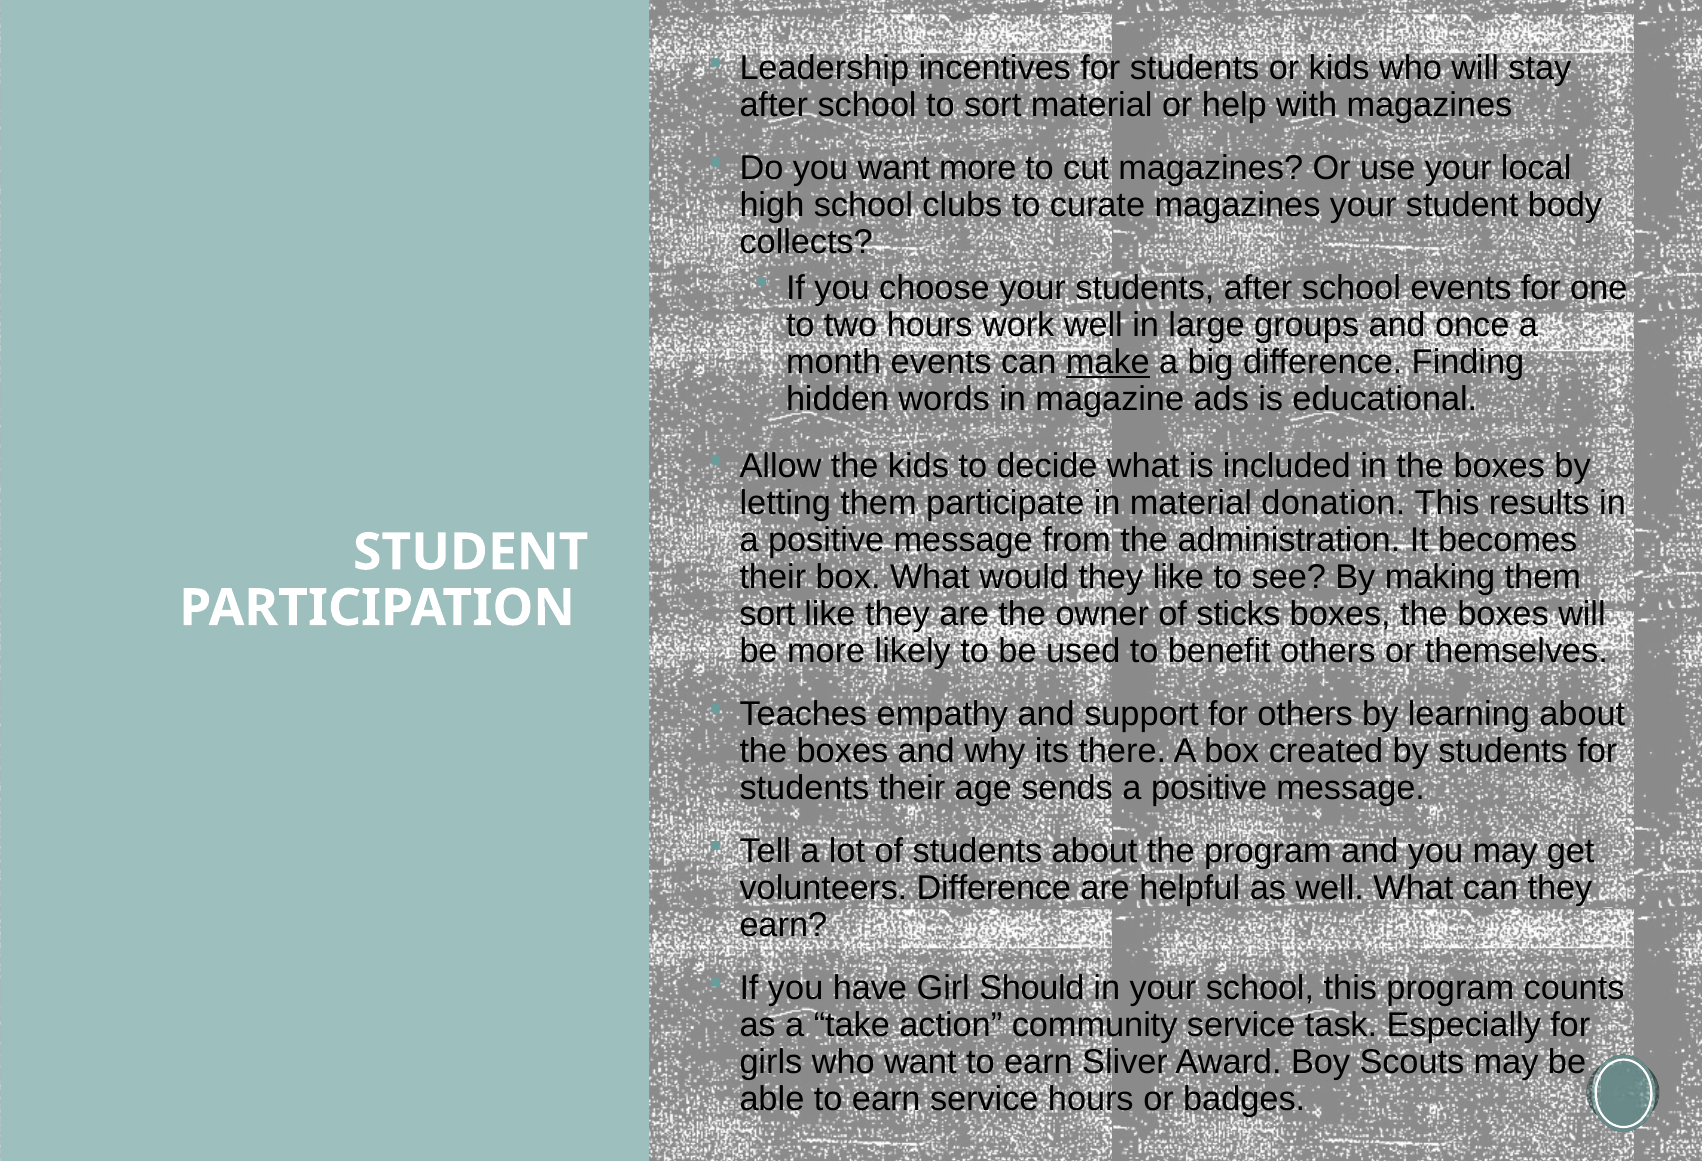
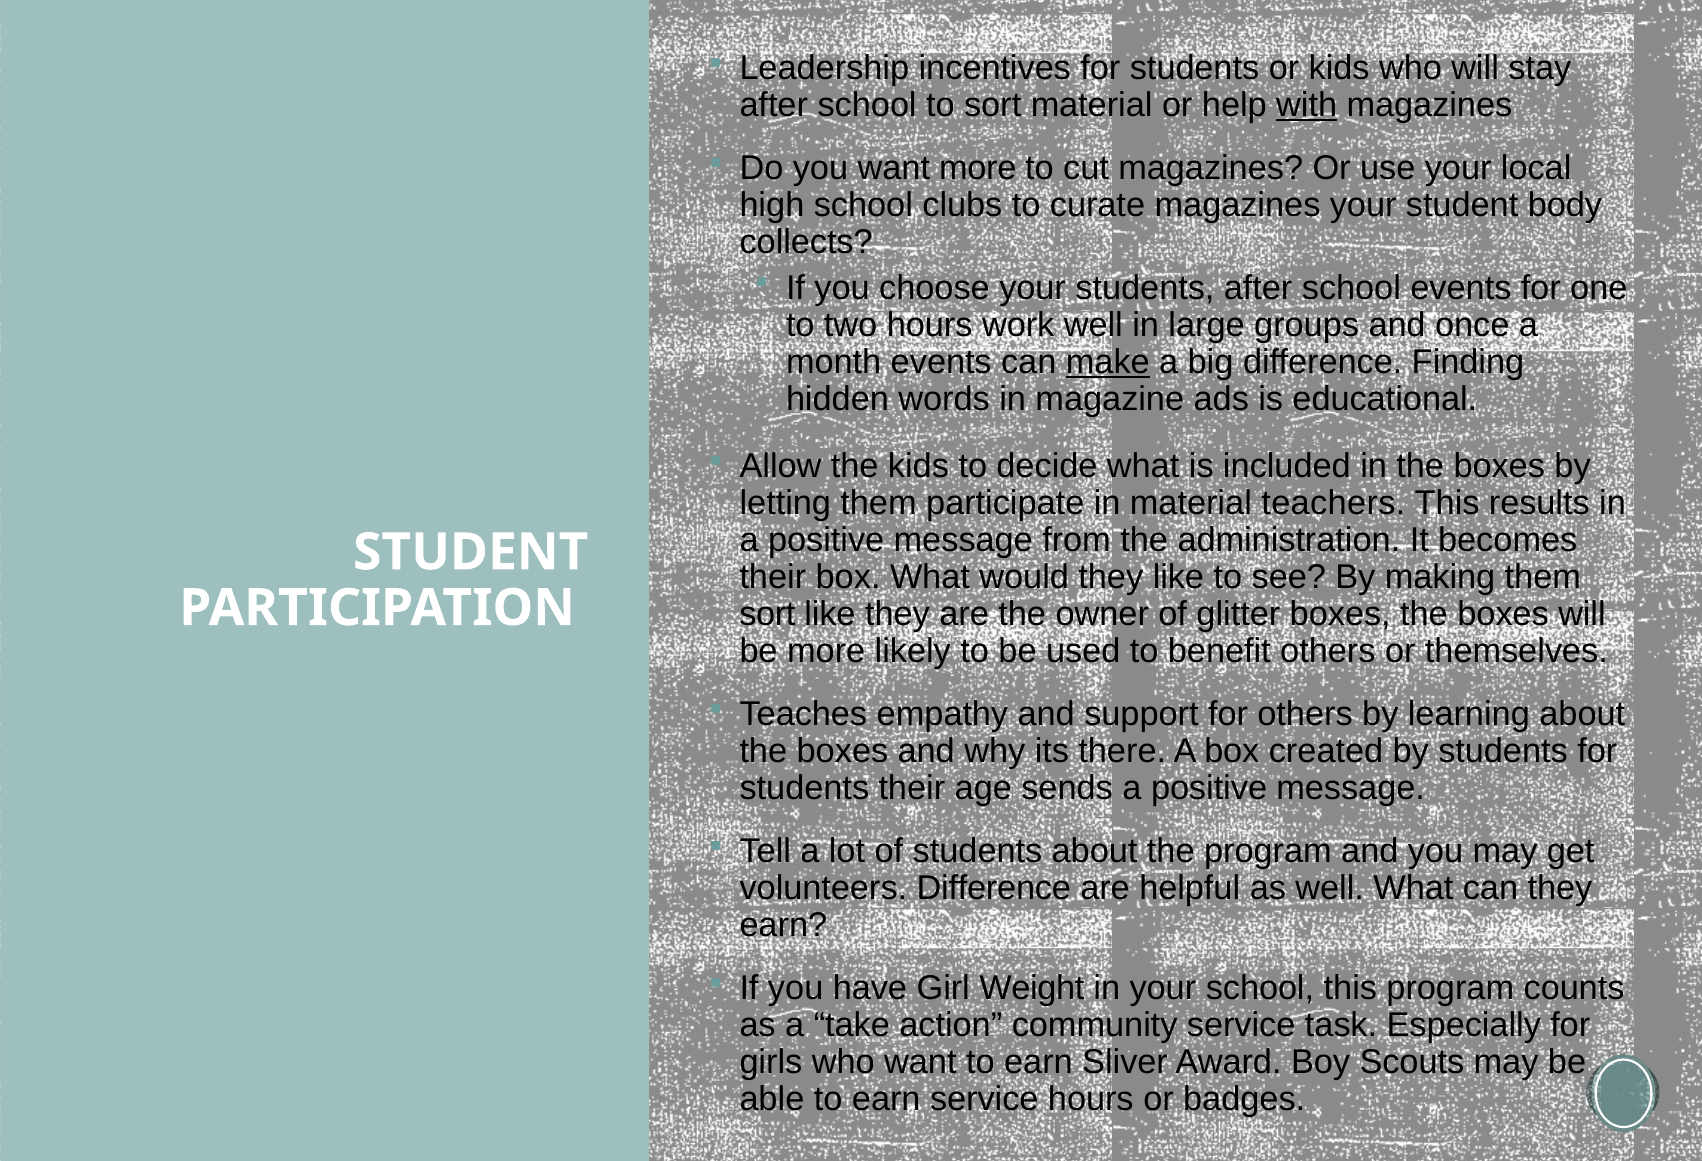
with underline: none -> present (1307, 105)
donation: donation -> teachers (1333, 503)
sticks: sticks -> glitter (1238, 614)
Should: Should -> Weight (1032, 988)
